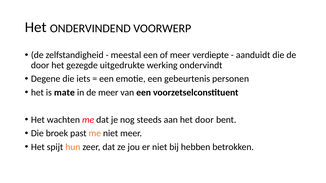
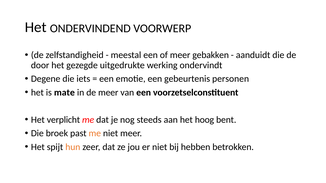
verdiepte: verdiepte -> gebakken (211, 55)
wachten: wachten -> verplicht (63, 120)
het door: door -> hoog (204, 120)
